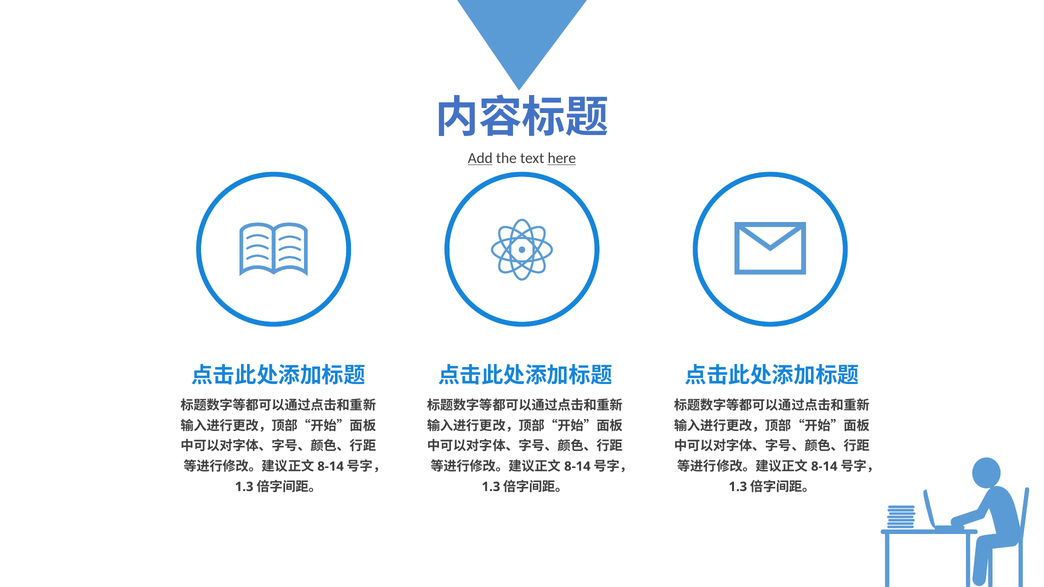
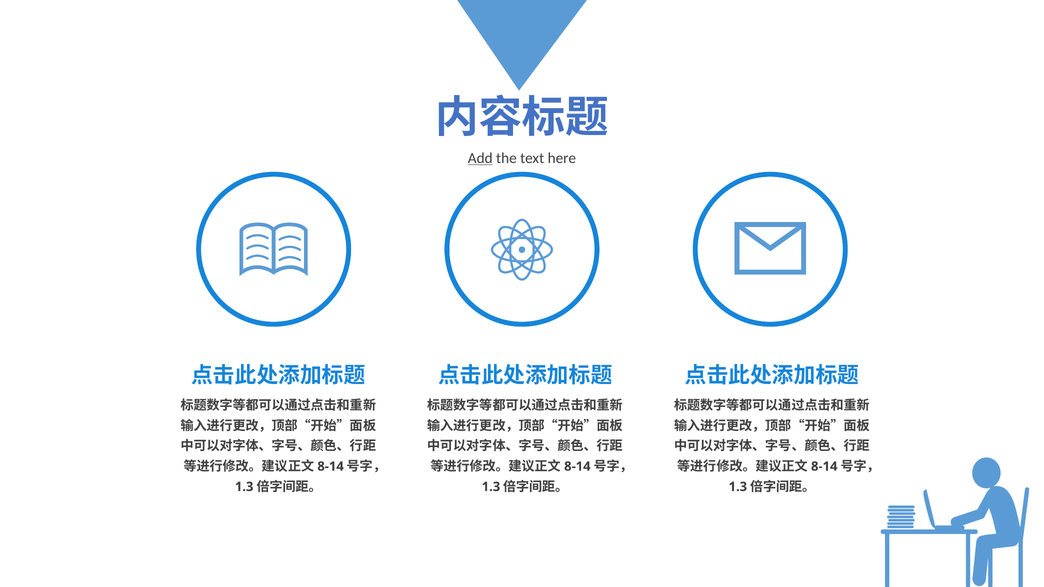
here underline: present -> none (562, 158)
